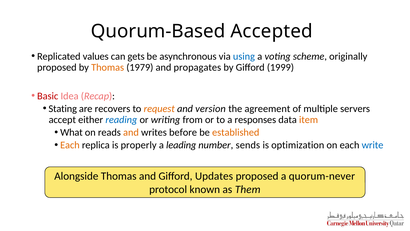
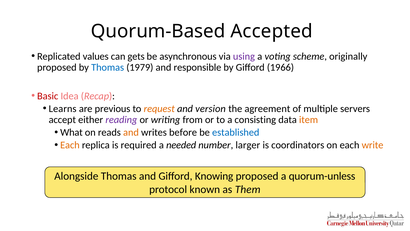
using colour: blue -> purple (244, 56)
Thomas colour: orange -> blue (108, 67)
propagates: propagates -> responsible (197, 67)
1999: 1999 -> 1966 (280, 67)
Stating: Stating -> Learns (63, 108)
recovers: recovers -> previous (113, 108)
reading colour: blue -> purple (121, 120)
responses: responses -> consisting (255, 120)
established colour: orange -> blue (236, 132)
properly: properly -> required (139, 145)
leading: leading -> needed (181, 145)
sends: sends -> larger (248, 145)
optimization: optimization -> coordinators (298, 145)
write colour: blue -> orange (373, 145)
Updates: Updates -> Knowing (214, 176)
quorum-never: quorum-never -> quorum-unless (322, 176)
